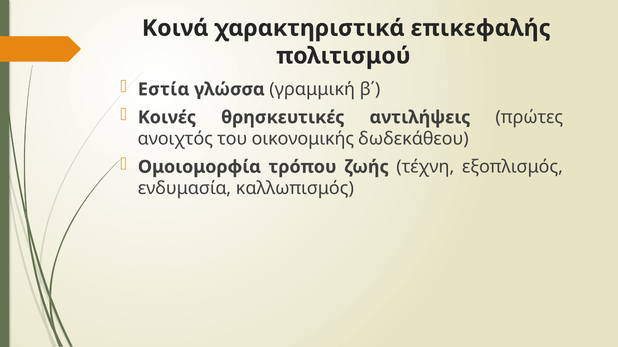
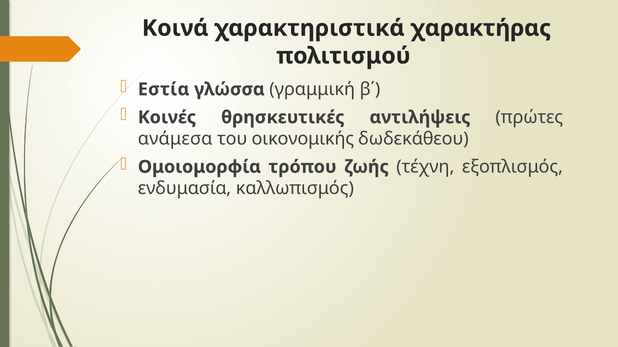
επικεφαλής: επικεφαλής -> χαρακτήρας (481, 28)
ανοιχτός: ανοιχτός -> ανάμεσα (175, 139)
